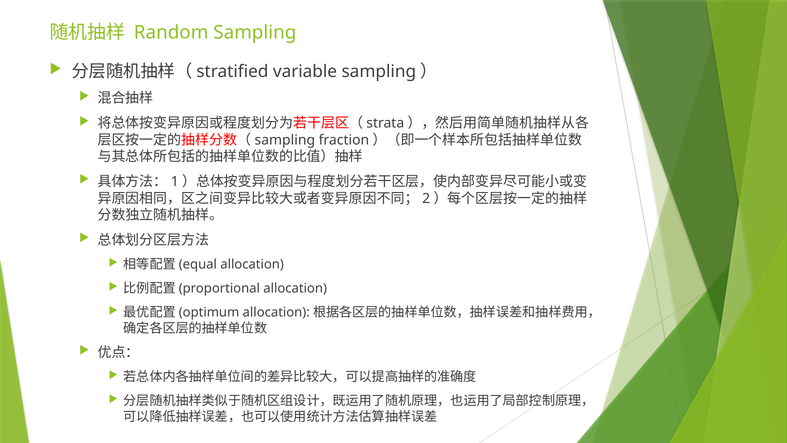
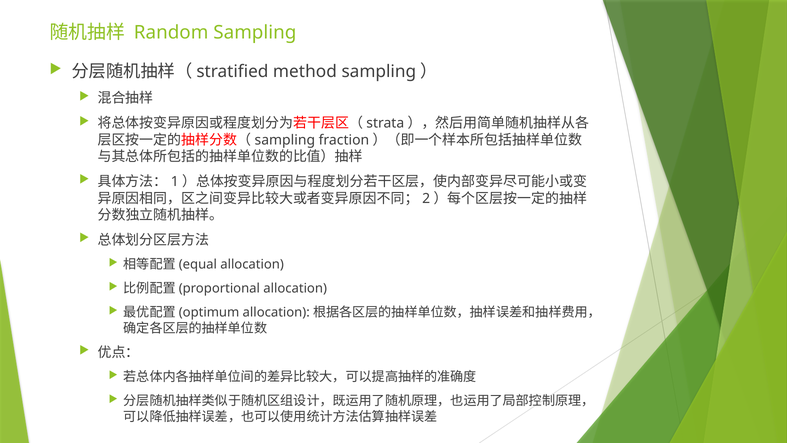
variable: variable -> method (305, 72)
